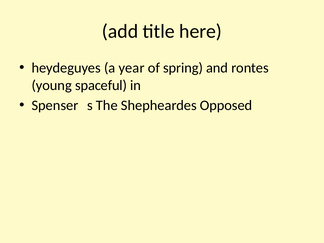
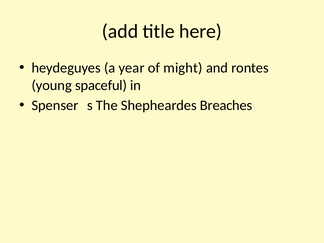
spring: spring -> might (183, 68)
Opposed: Opposed -> Breaches (226, 105)
